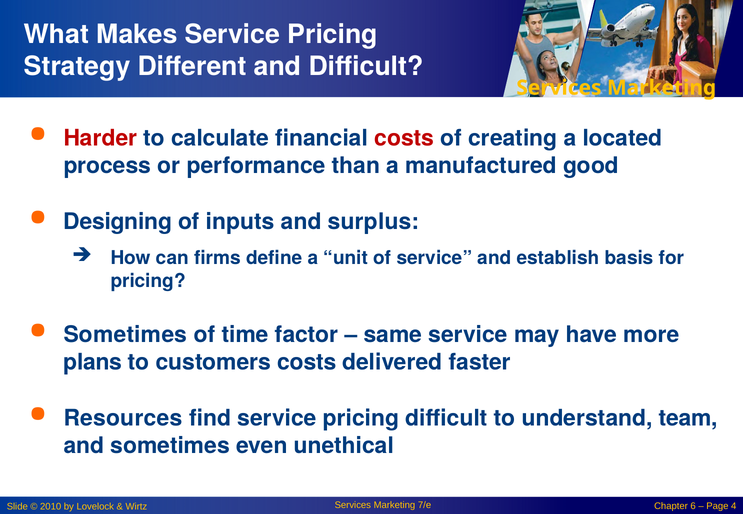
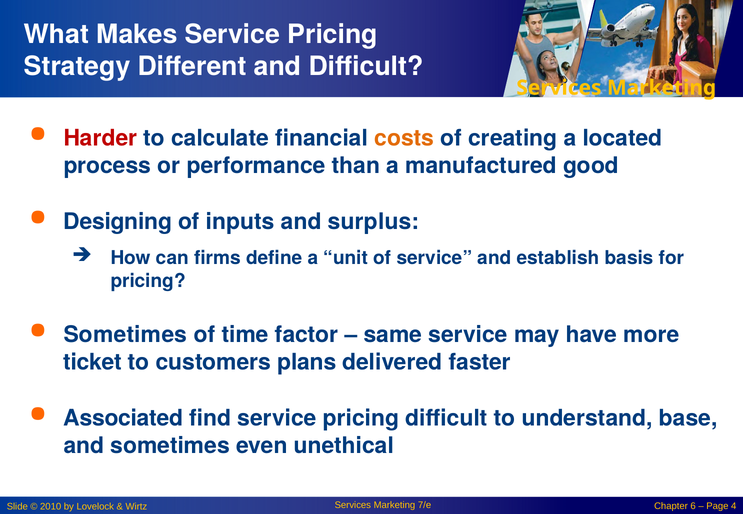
costs colour: red -> orange (404, 139)
plans: plans -> ticket (93, 363)
customers costs: costs -> plans (307, 363)
Resources: Resources -> Associated (123, 419)
team: team -> base (688, 419)
